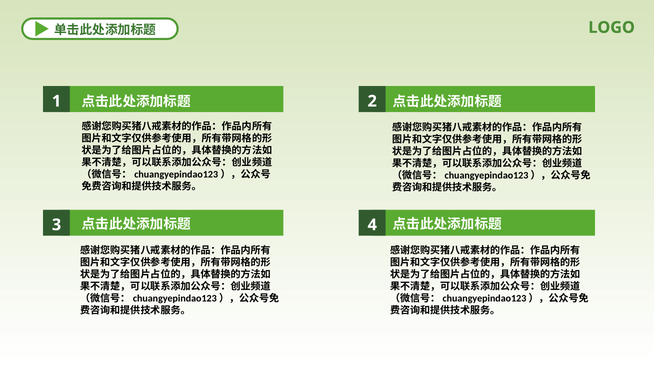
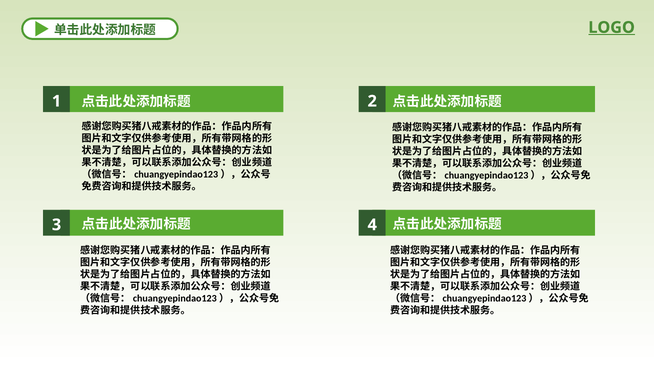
LOGO underline: none -> present (612, 27)
